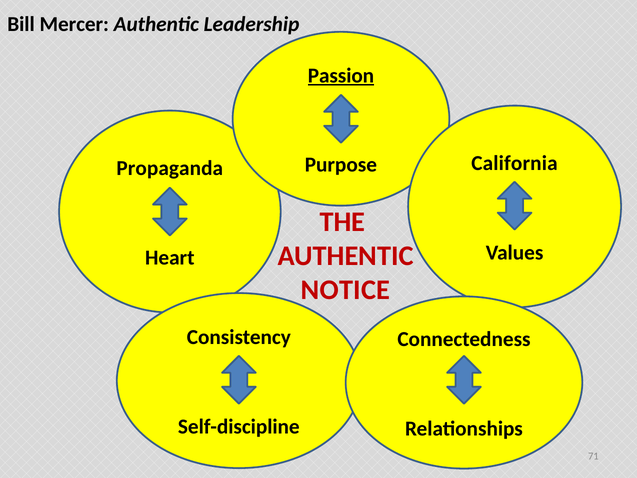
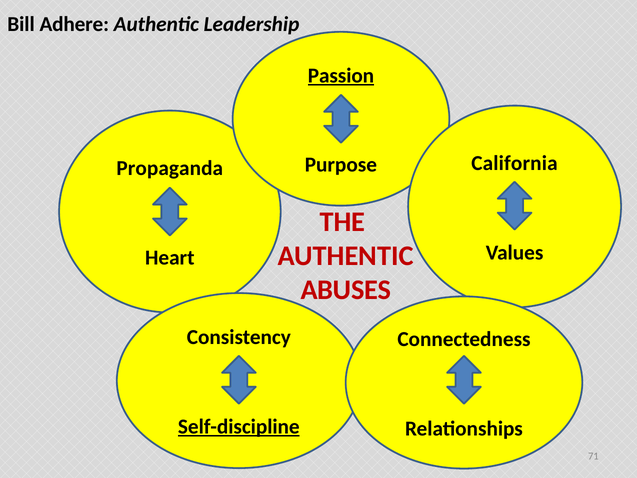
Mercer: Mercer -> Adhere (74, 24)
NOTICE: NOTICE -> ABUSES (346, 290)
Self-discipline underline: none -> present (239, 426)
